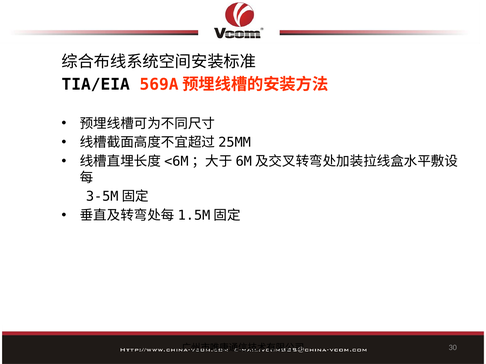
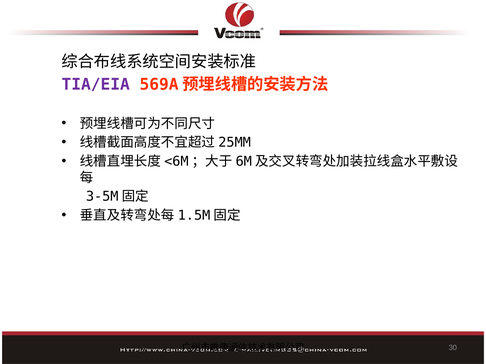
TIA/EIA colour: black -> purple (96, 85)
